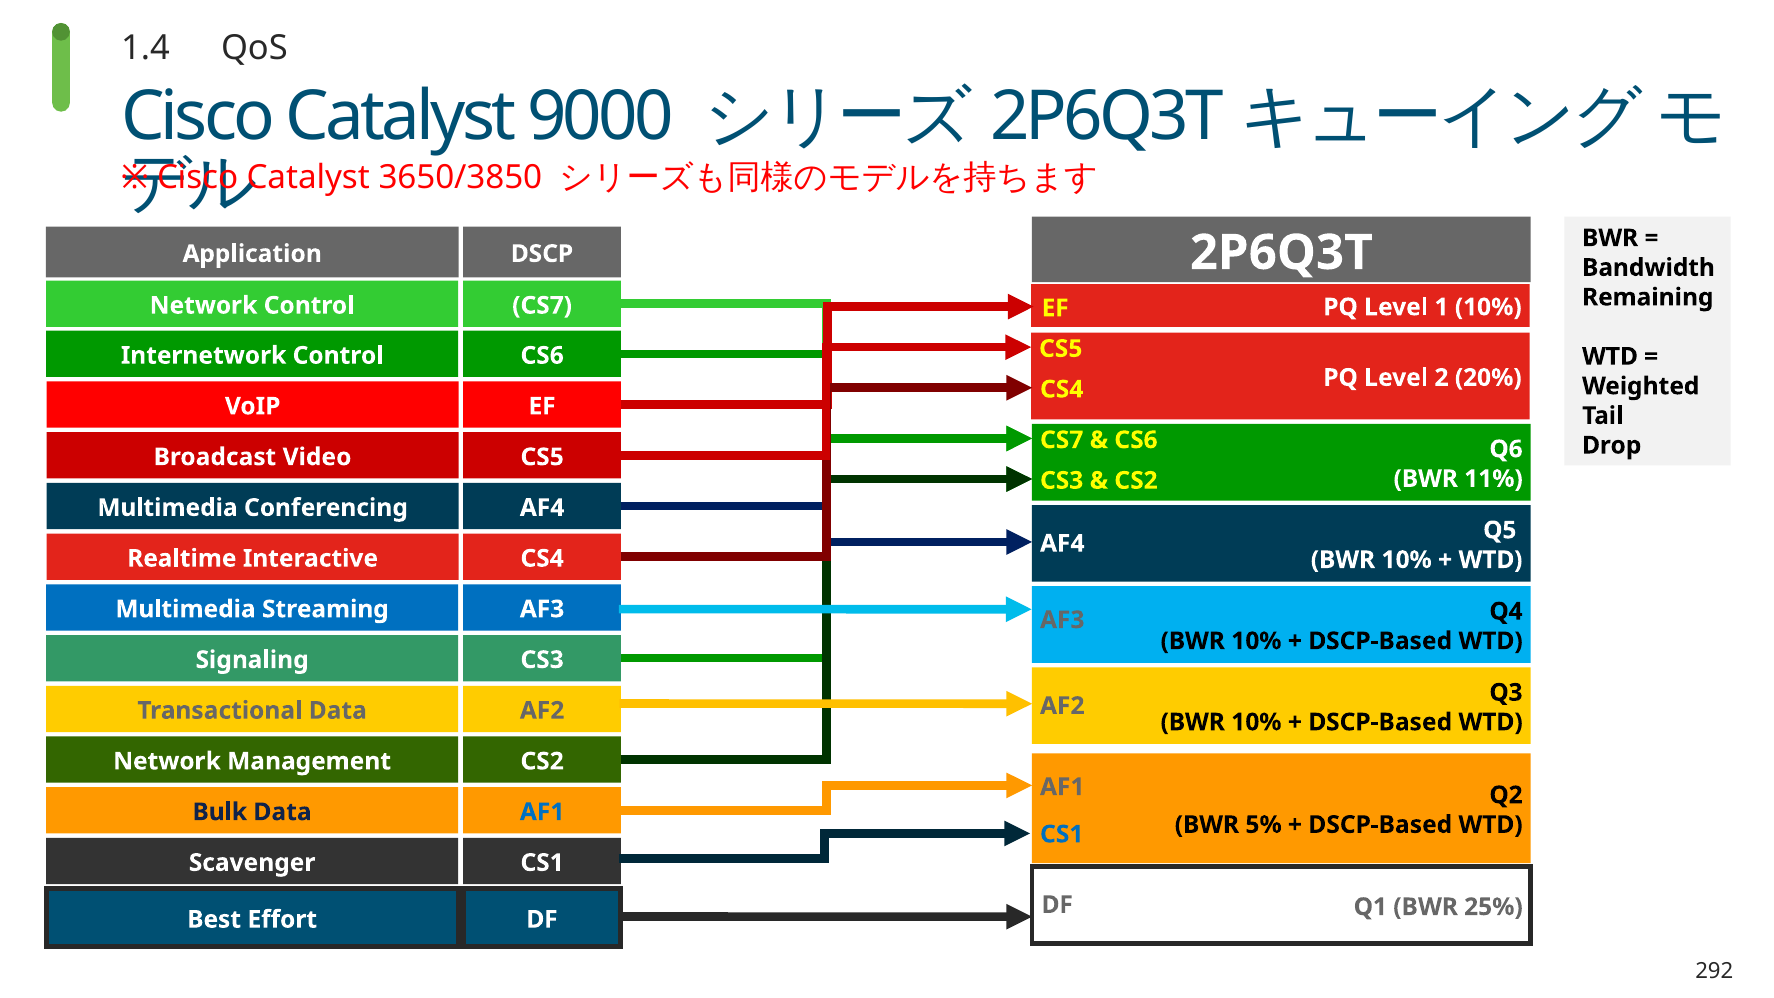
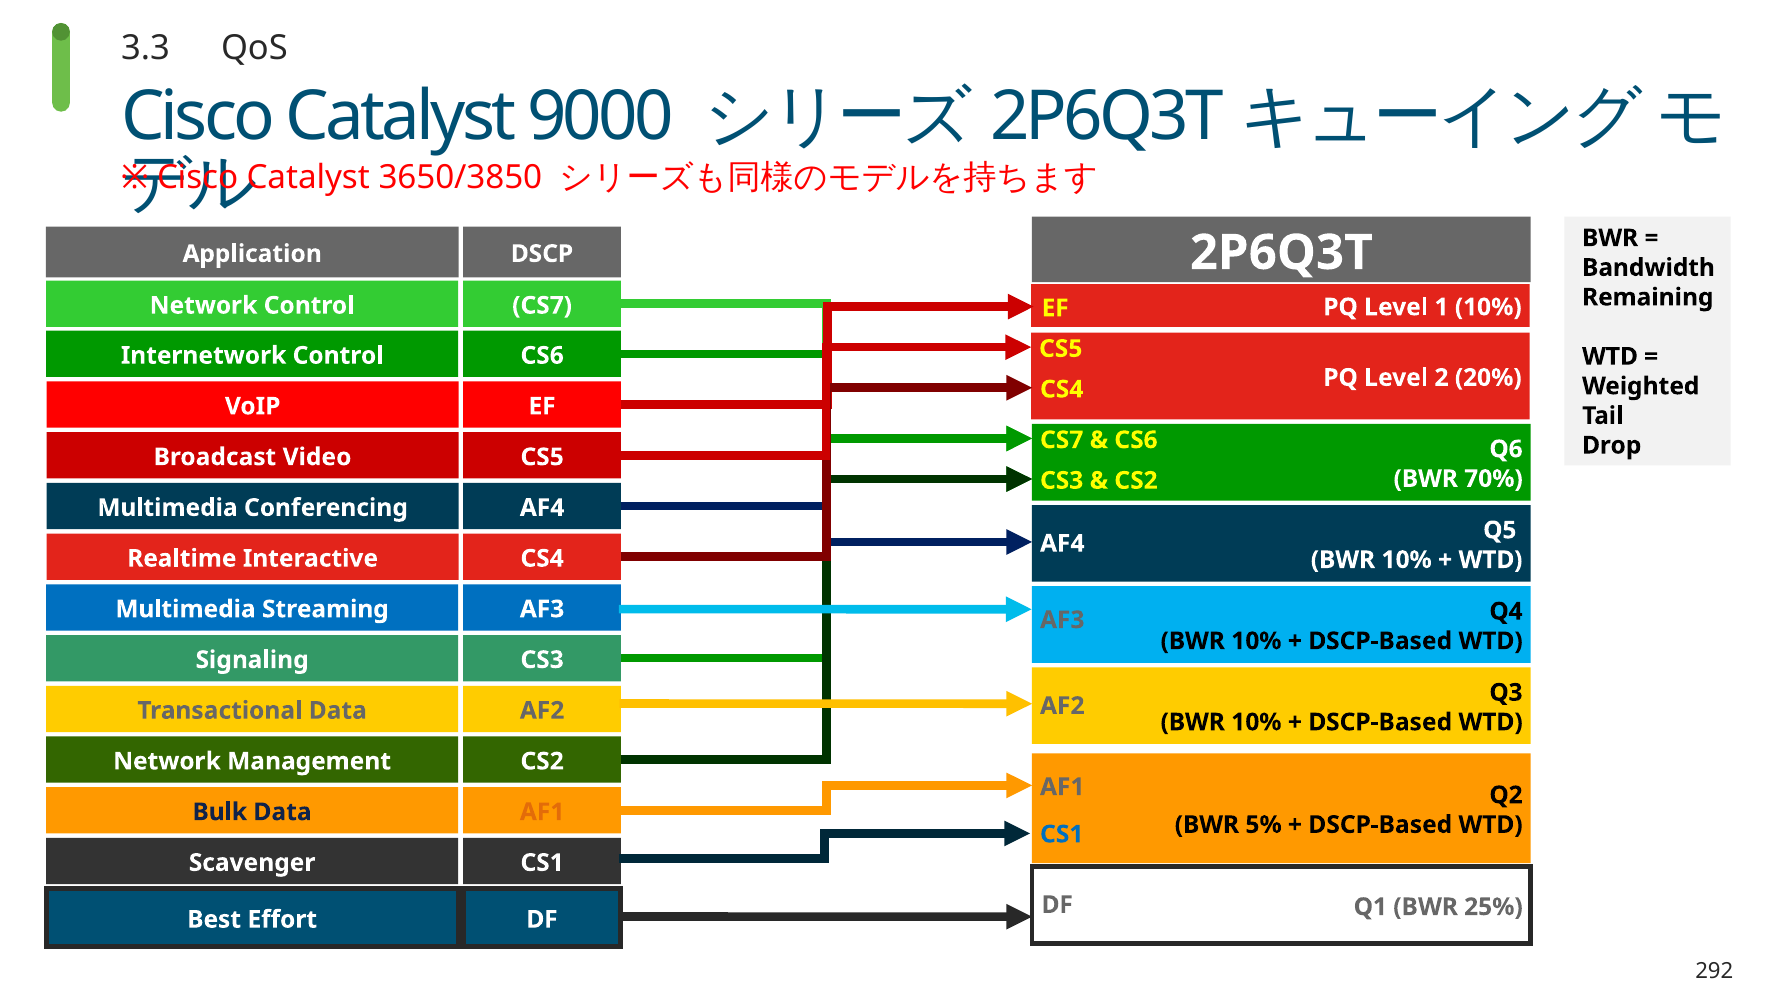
1.4: 1.4 -> 3.3 (146, 48)
11%: 11% -> 70% (1493, 479)
AF1 colour: blue -> orange (542, 812)
